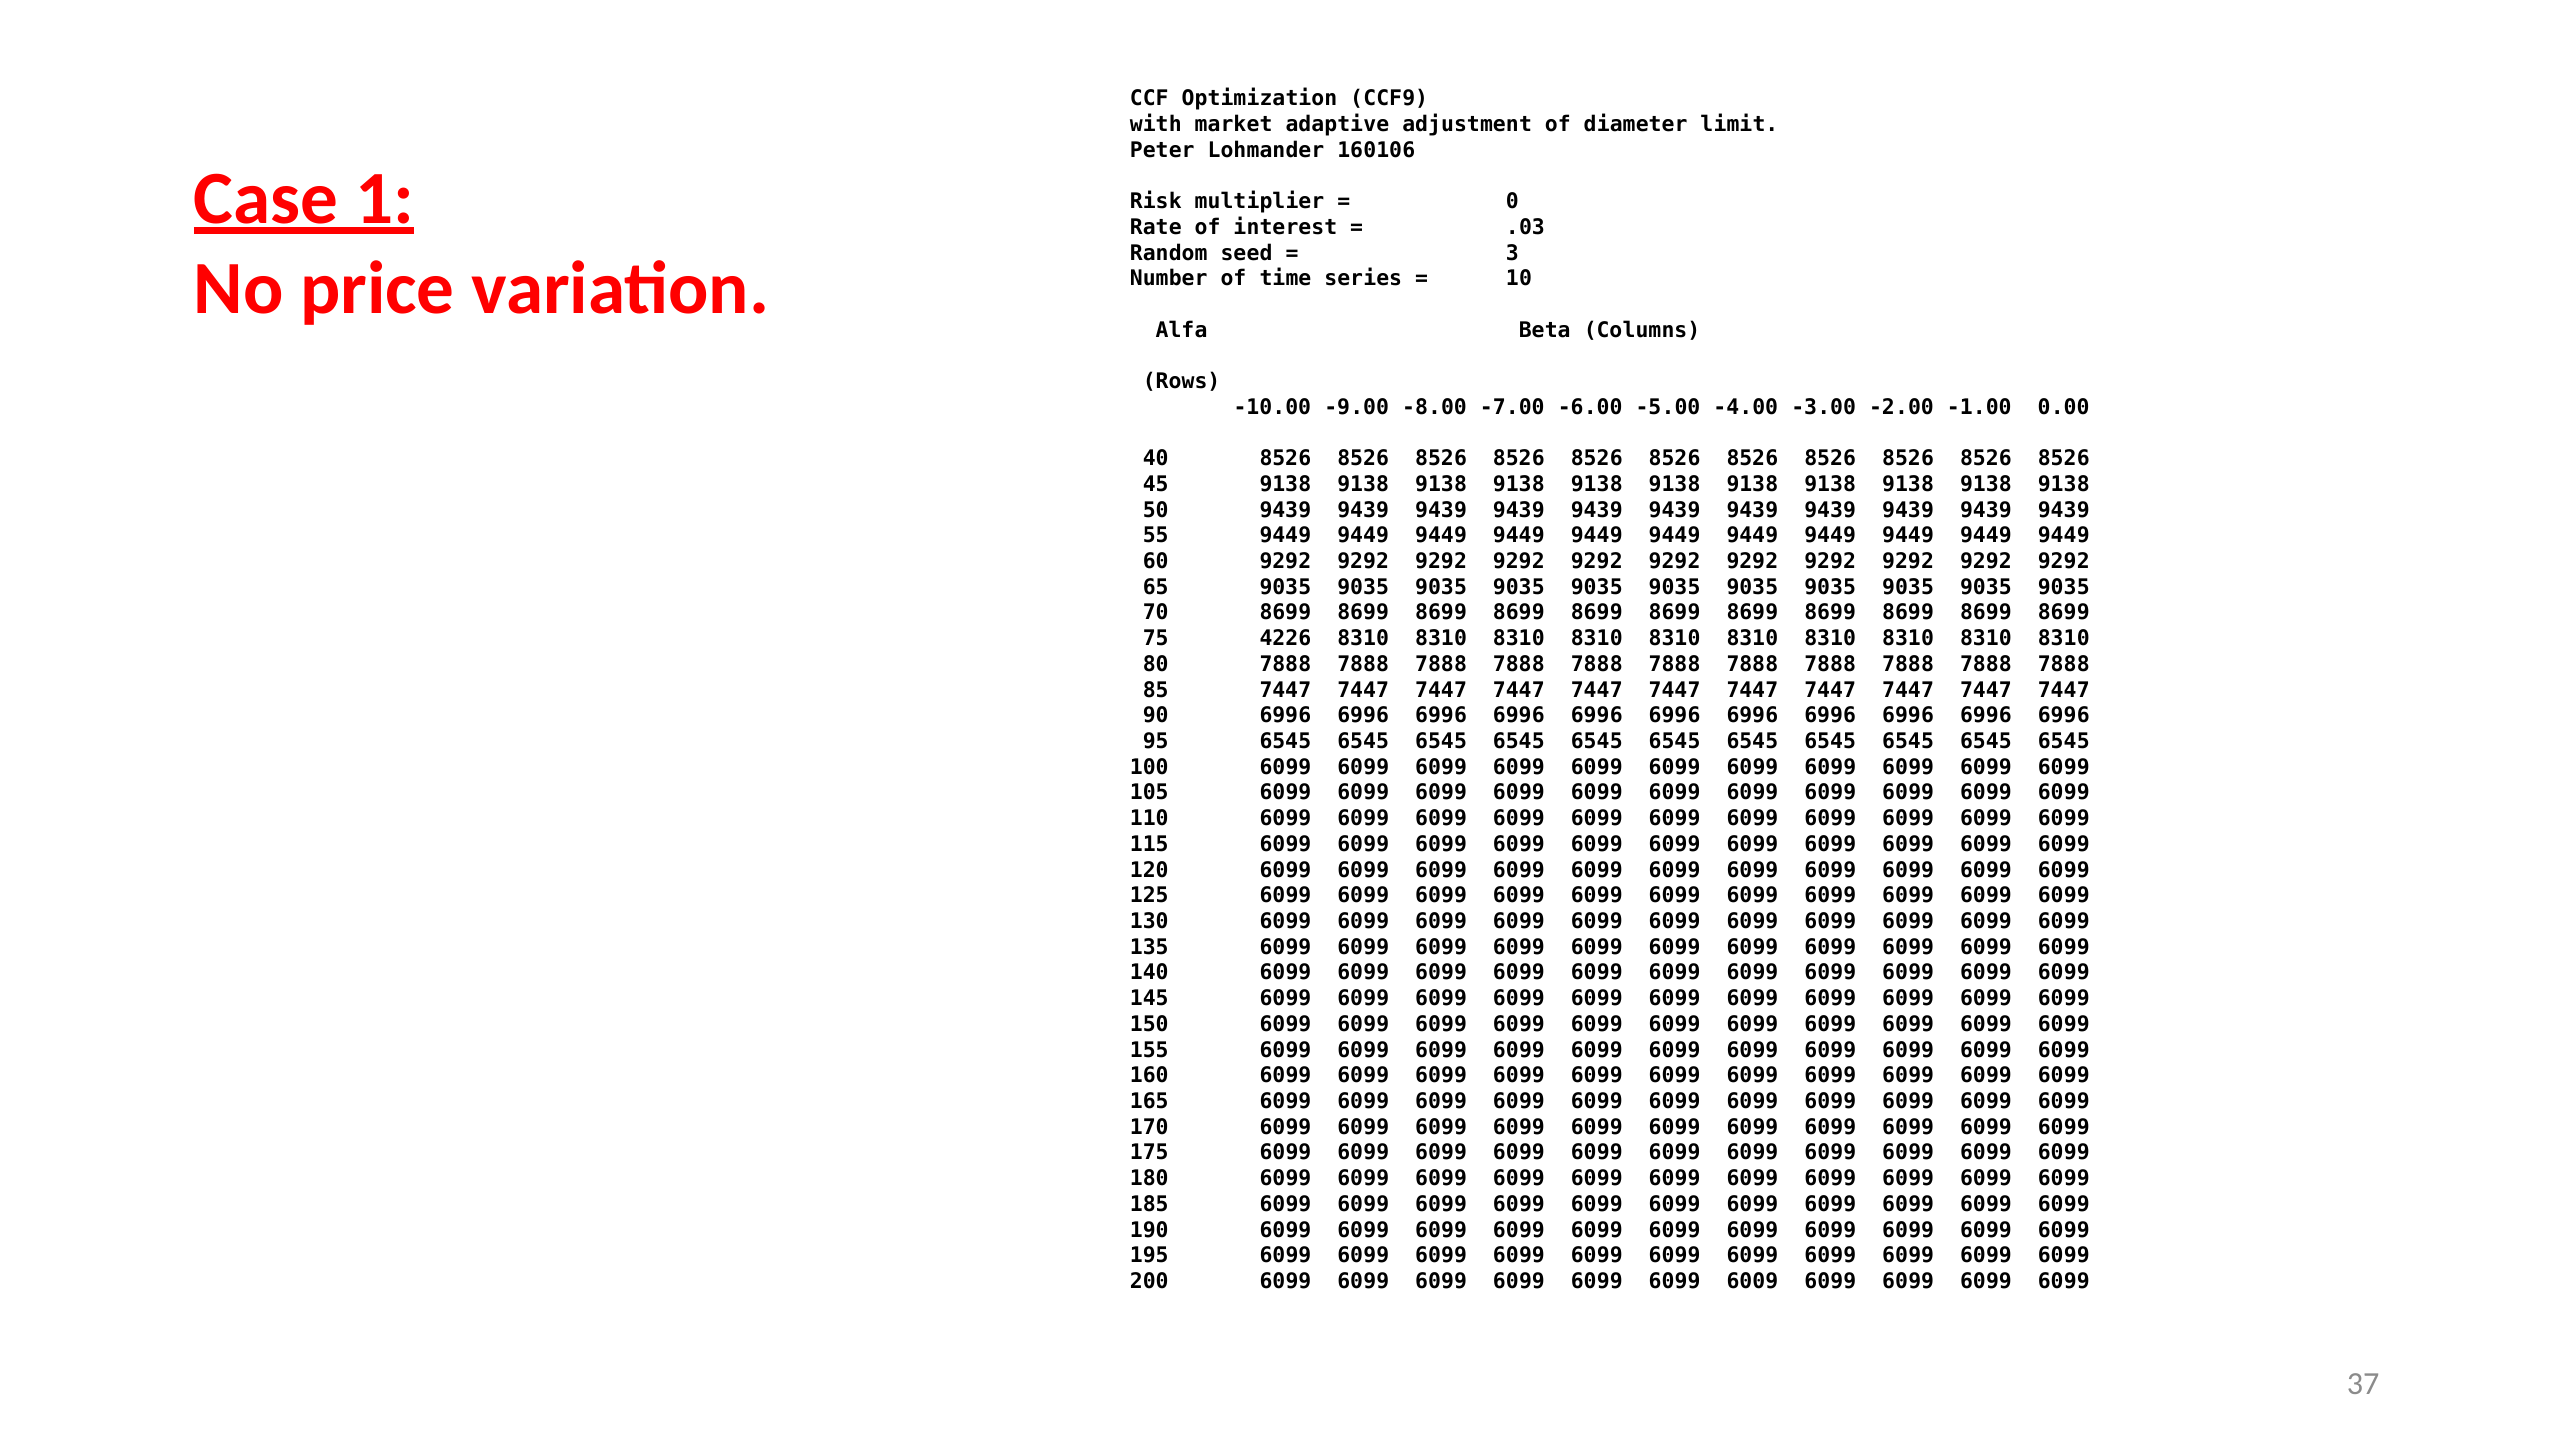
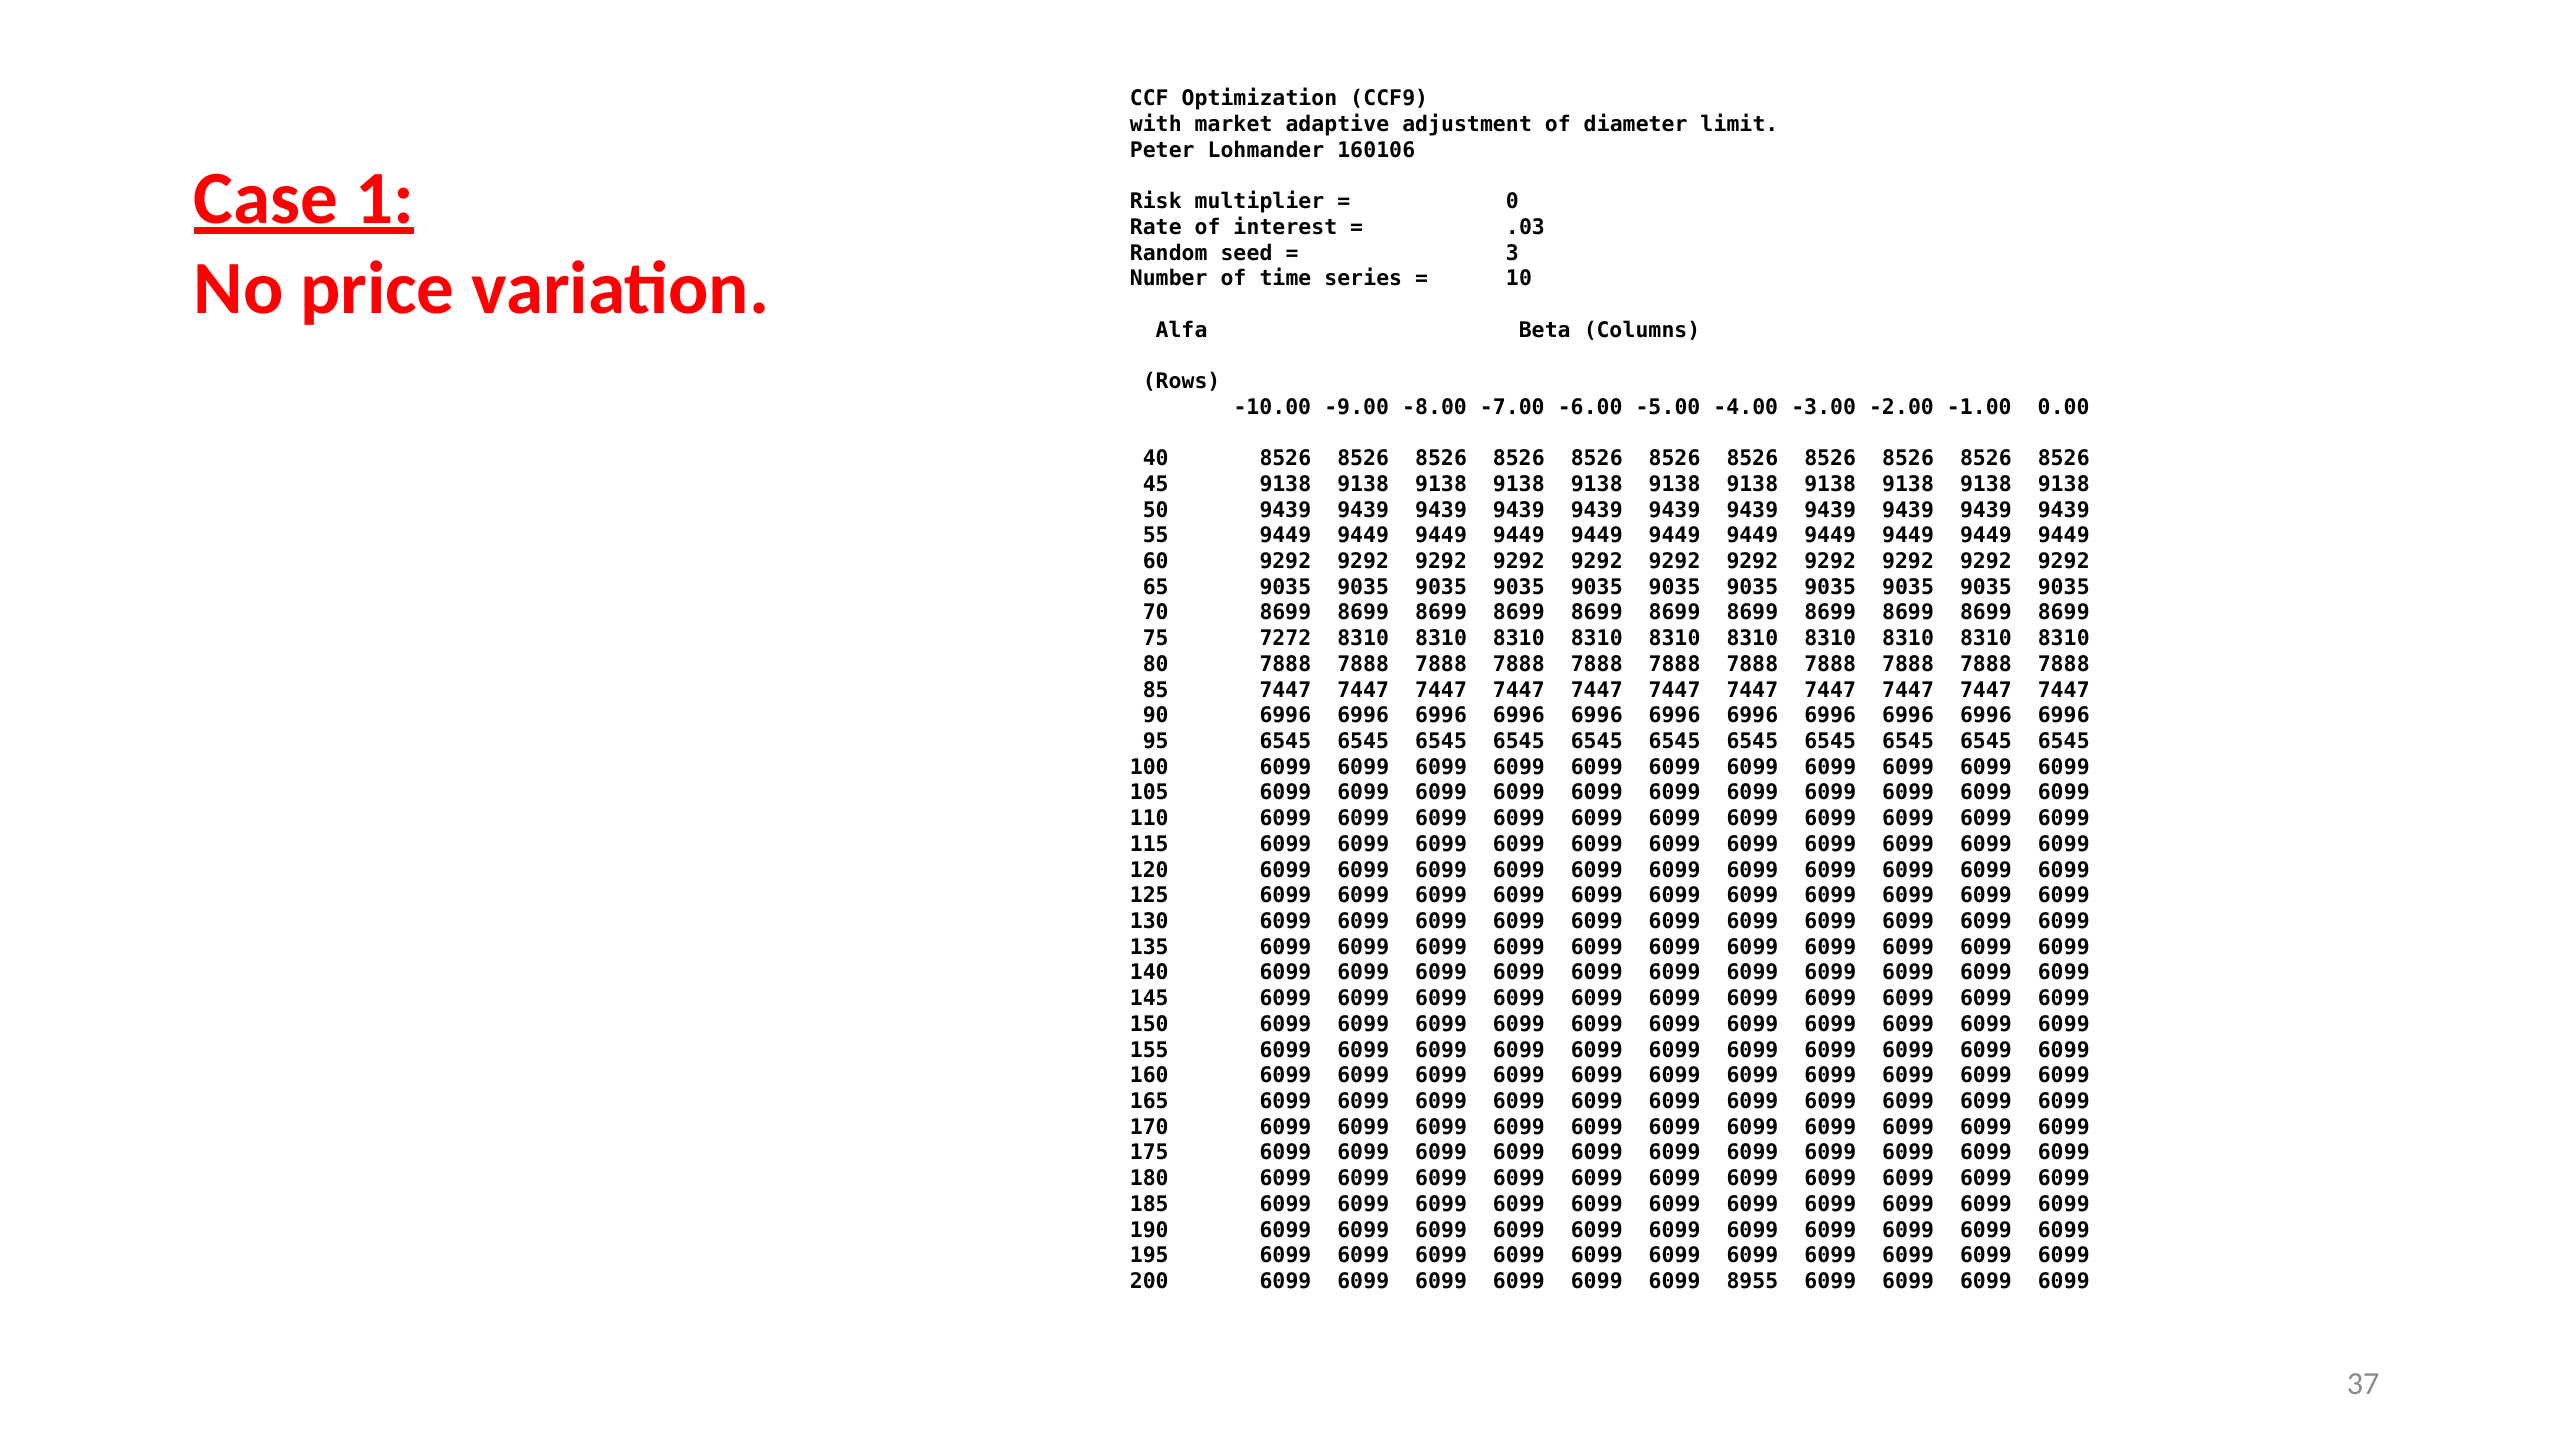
4226: 4226 -> 7272 (1285, 639)
6009: 6009 -> 8955 (1752, 1281)
